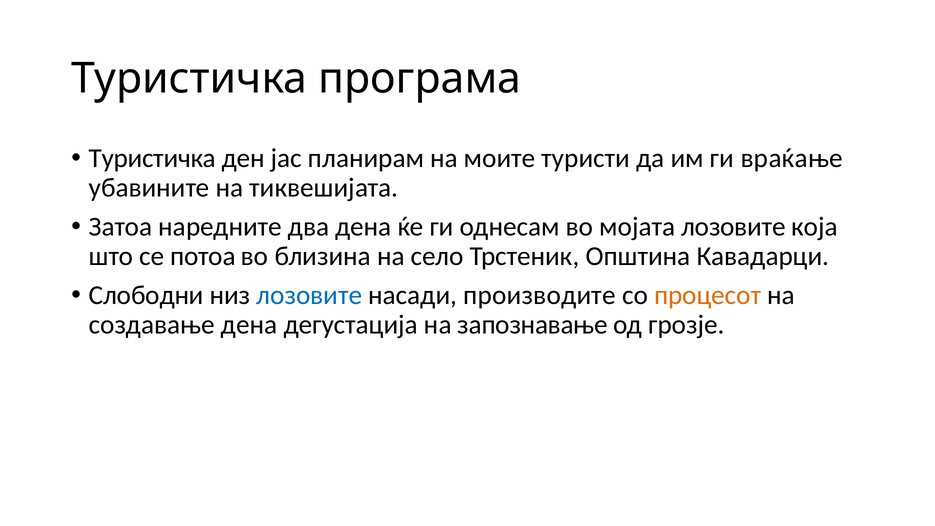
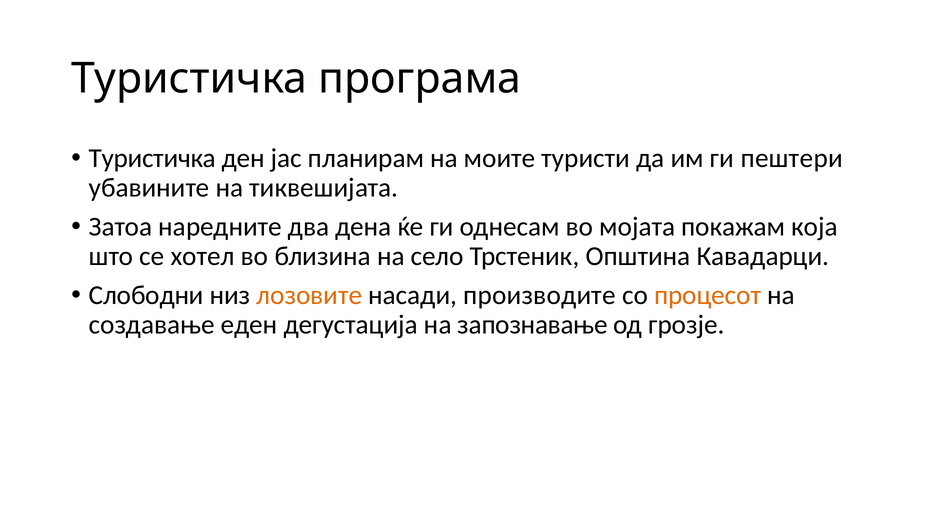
враќање: враќање -> пештери (792, 158)
мојата лозовите: лозовите -> покажам (733, 227)
потоа: потоа -> хотел (203, 256)
лозовите colour: blue -> orange (309, 295)
создавање дена: дена -> еден (249, 325)
